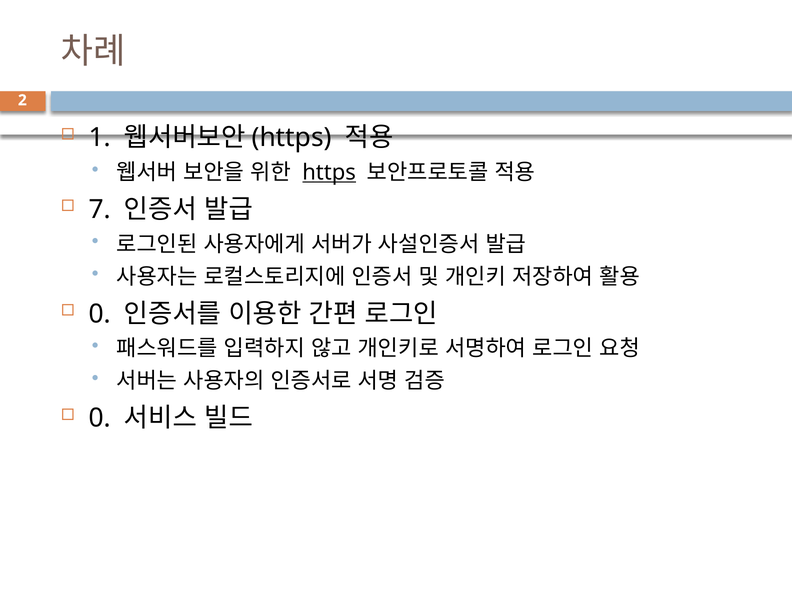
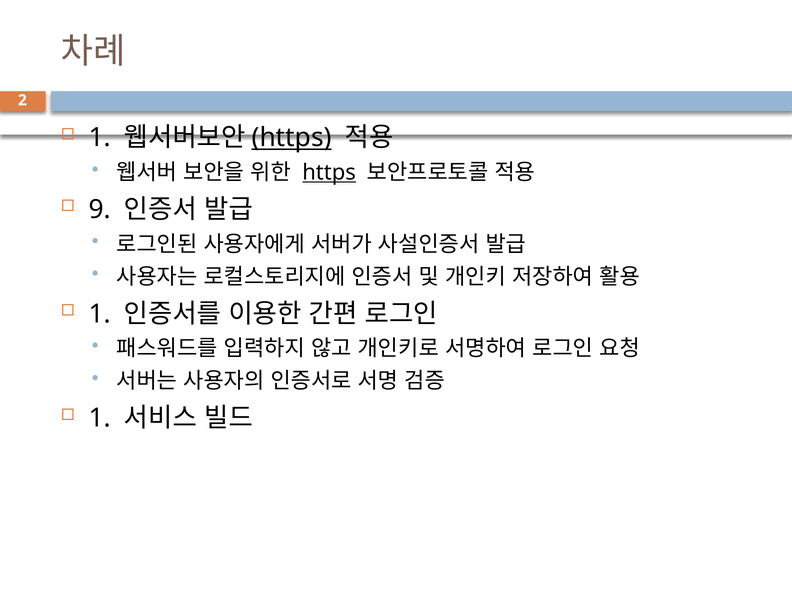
https underline: none -> present (292, 138)
7: 7 -> 9 (100, 210)
0: 0 -> 1 (100, 314)
0: 0 -> 1 (100, 418)
